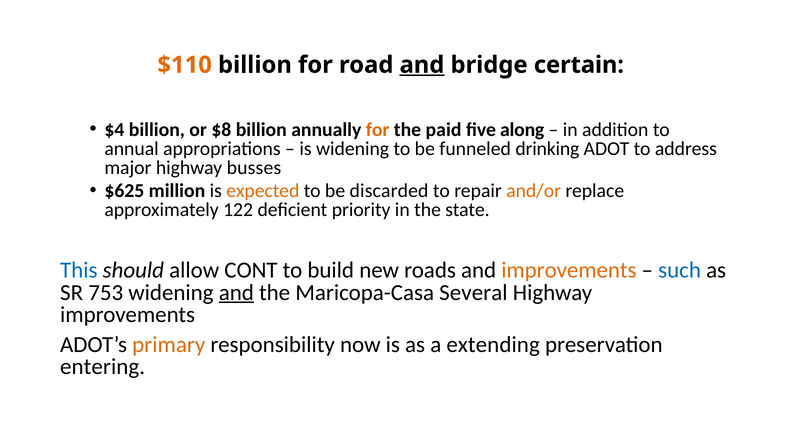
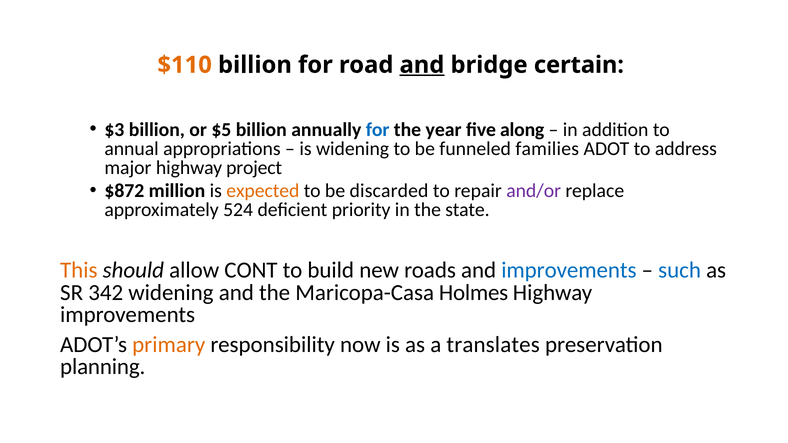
$4: $4 -> $3 (114, 130)
$8: $8 -> $5 (221, 130)
for colour: orange -> blue (378, 130)
paid: paid -> year (444, 130)
drinking: drinking -> families (547, 149)
busses: busses -> project (254, 168)
$625: $625 -> $872 (124, 191)
and/or colour: orange -> purple (534, 191)
122: 122 -> 524 (238, 210)
This colour: blue -> orange (79, 270)
improvements colour: orange -> blue (569, 270)
753: 753 -> 342 (106, 293)
and underline: present -> none (236, 293)
Several: Several -> Holmes (474, 293)
extending: extending -> translates (493, 345)
entering: entering -> planning (103, 367)
